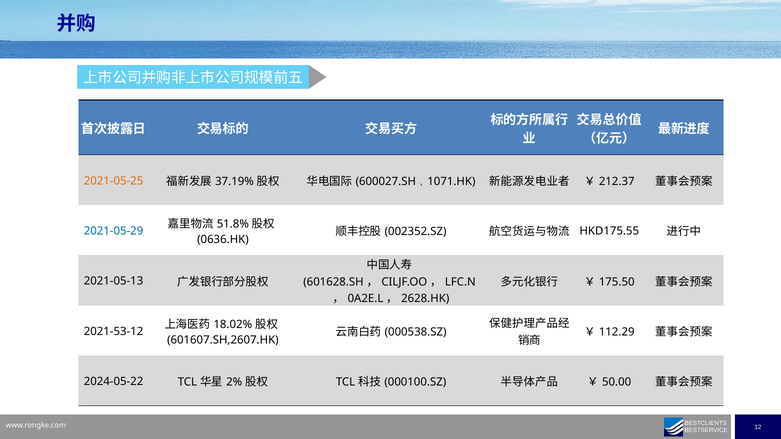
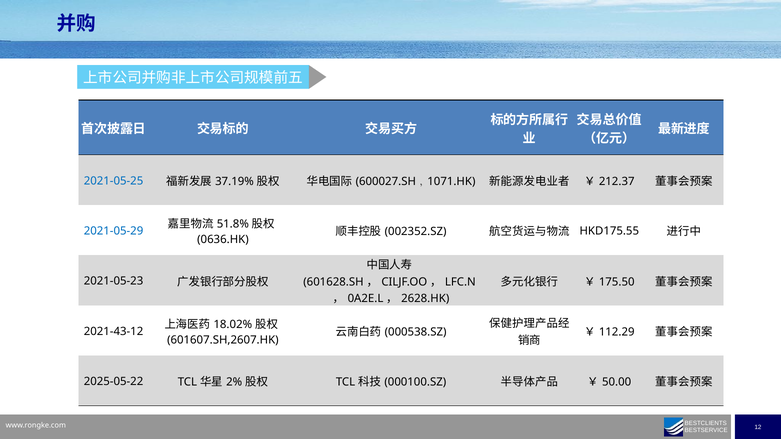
2021-05-25 colour: orange -> blue (114, 181)
2021-05-13: 2021-05-13 -> 2021-05-23 (114, 281)
2021-53-12: 2021-53-12 -> 2021-43-12 (114, 332)
2024-05-22: 2024-05-22 -> 2025-05-22 (114, 382)
